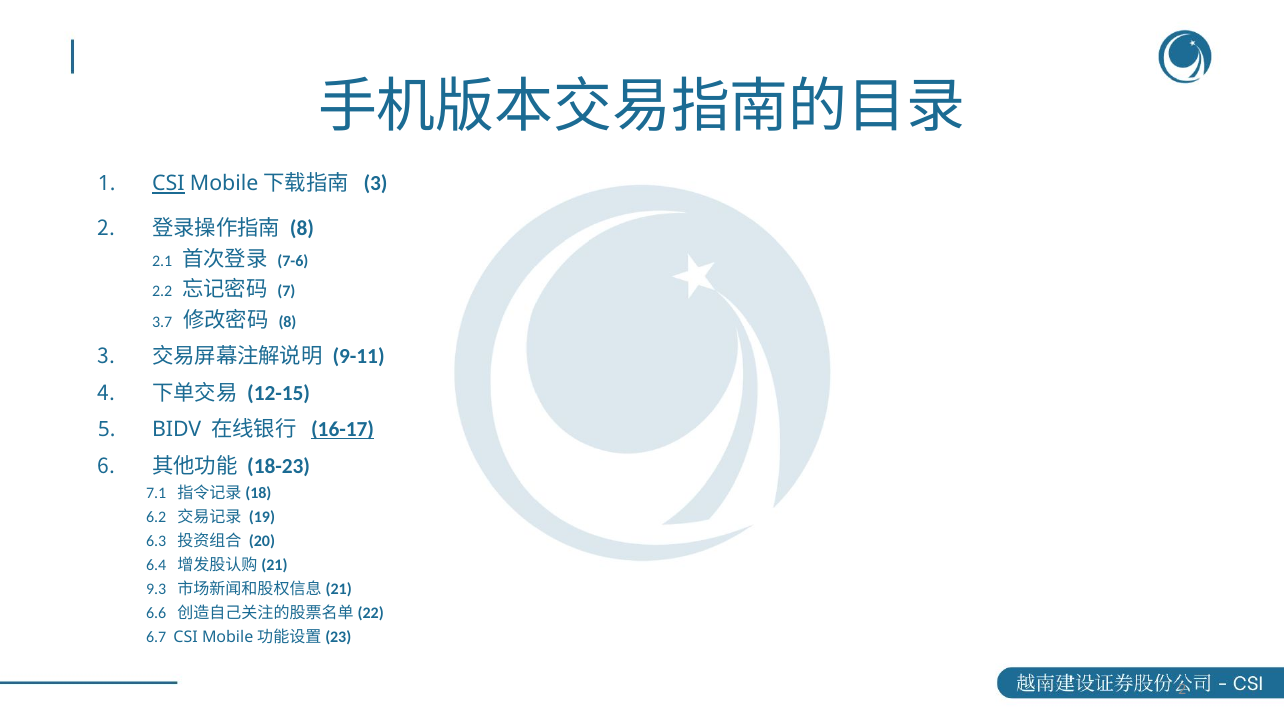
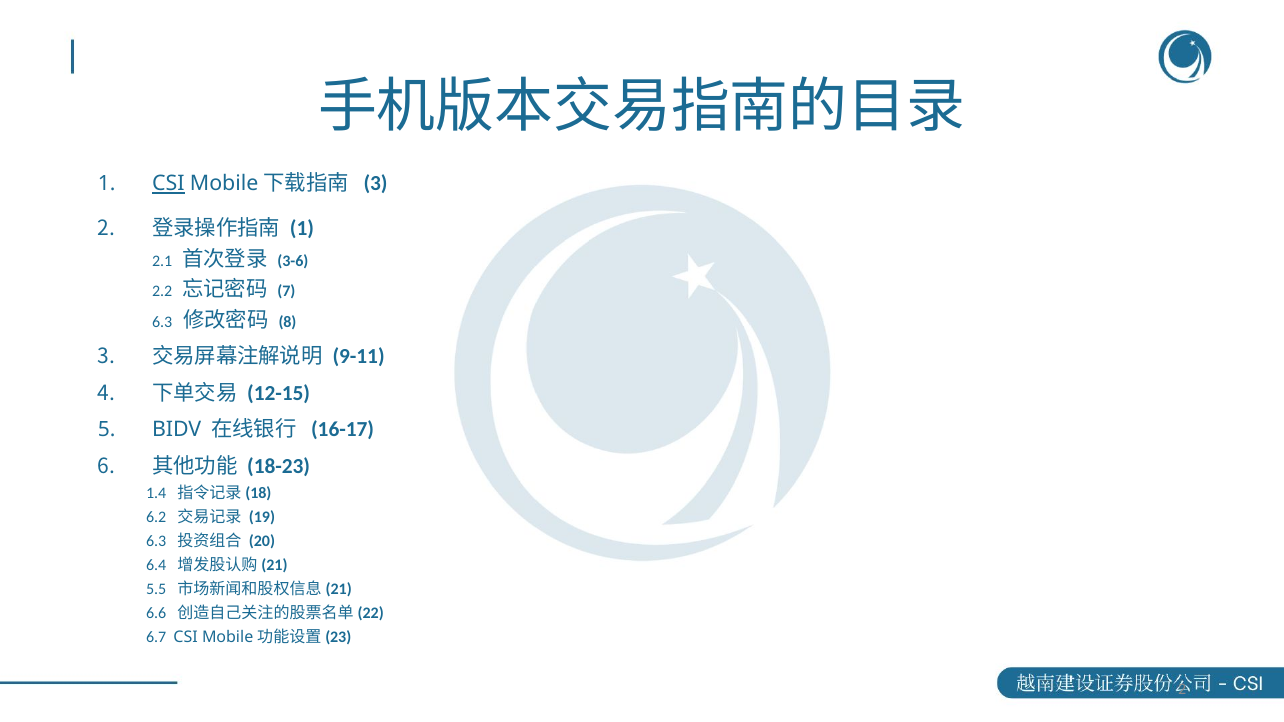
8: 8 -> 1 (302, 228)
7-6: 7-6 -> 3-6 (293, 261)
3.7: 3.7 -> 6.3 (162, 322)
16-17 underline: present -> none (343, 430)
7.1: 7.1 -> 1.4 (156, 493)
9.3: 9.3 -> 5.5 (156, 589)
